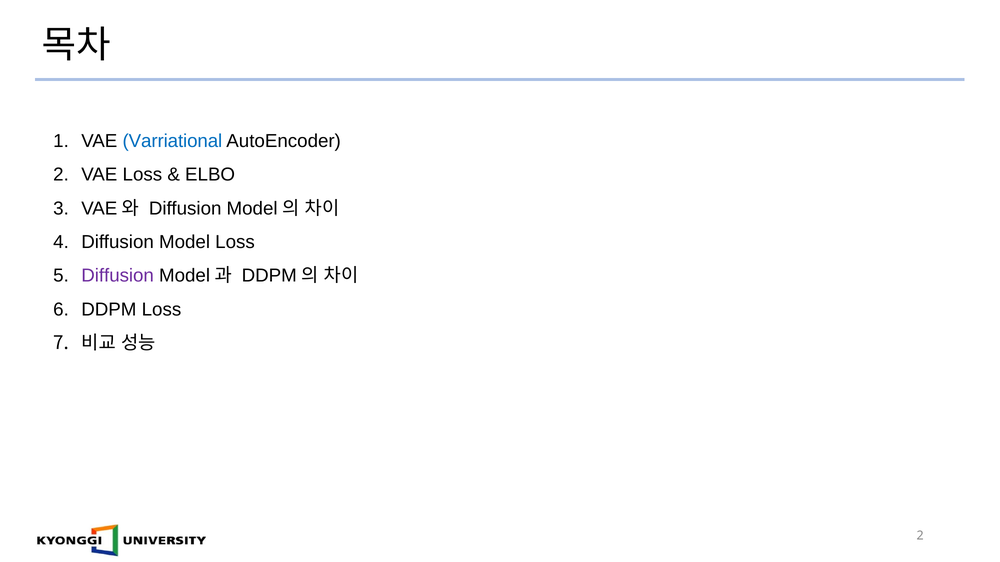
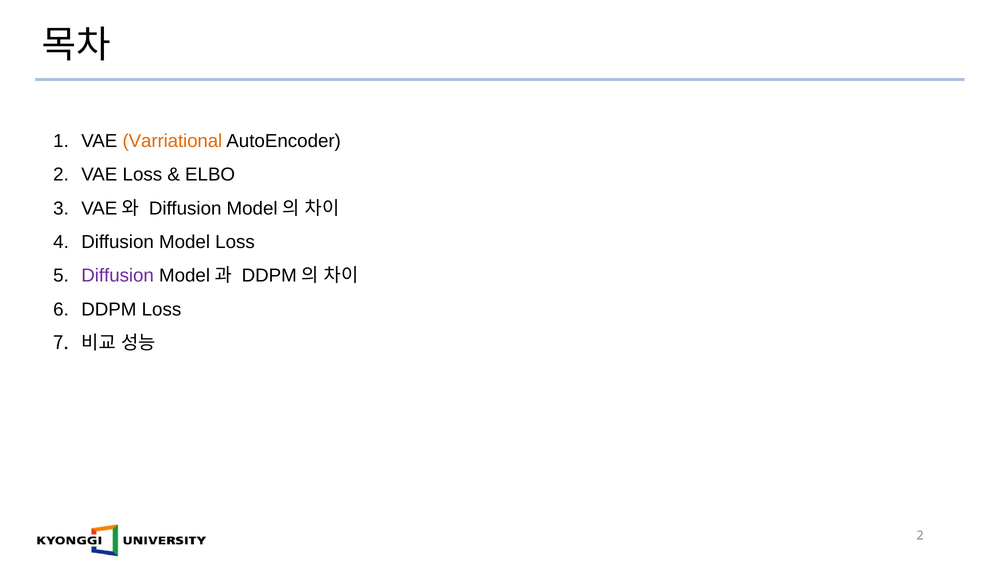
Varriational colour: blue -> orange (172, 141)
